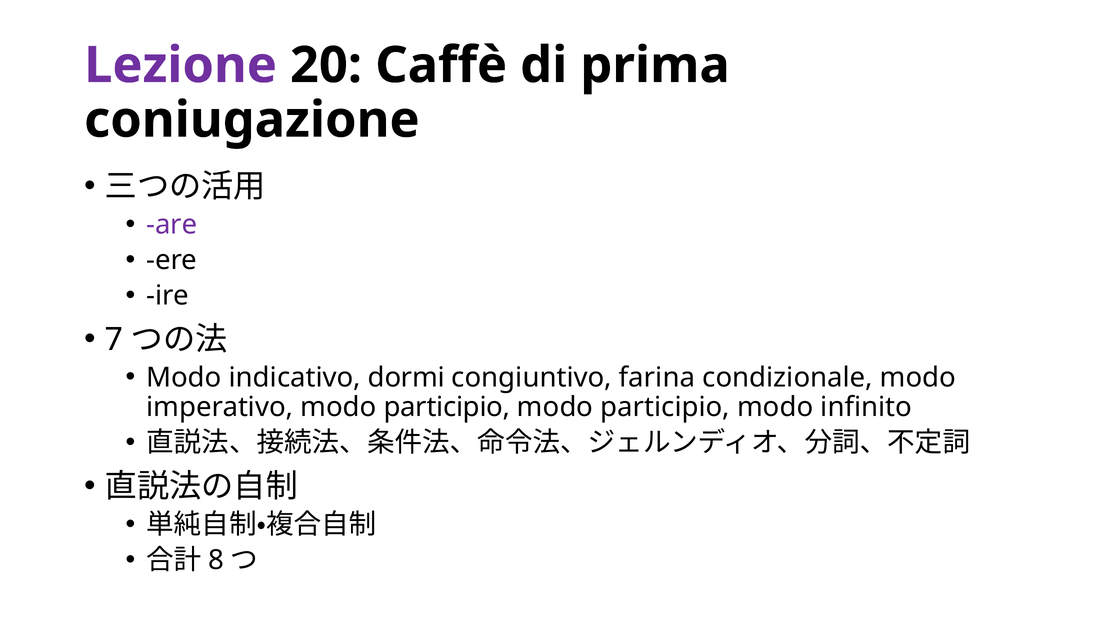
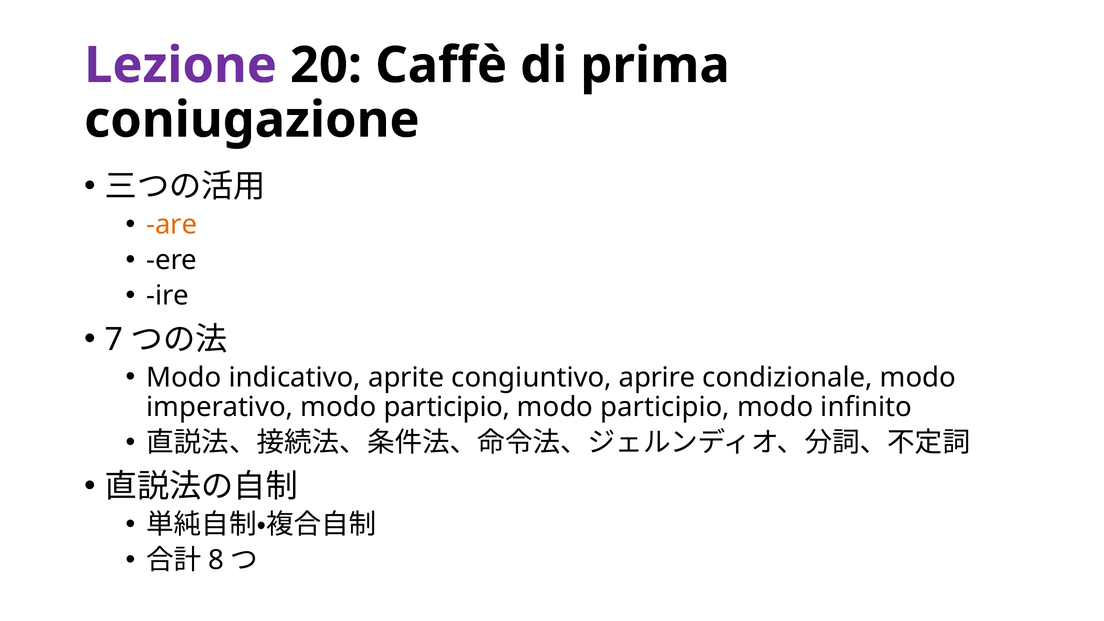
are colour: purple -> orange (172, 225)
dormi: dormi -> aprite (406, 377)
farina: farina -> aprire (657, 377)
